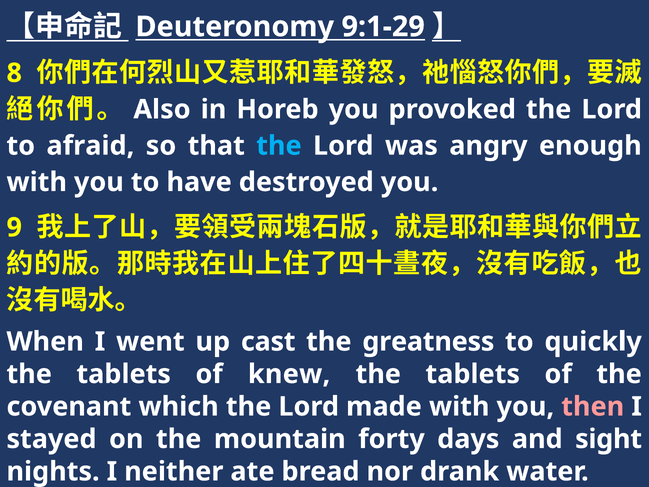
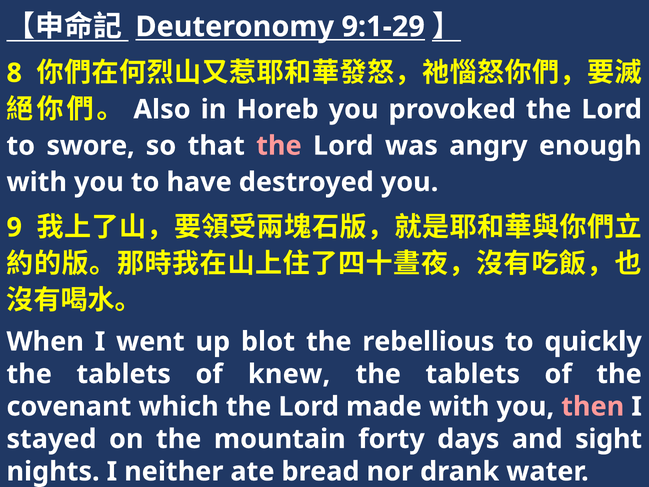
afraid: afraid -> swore (91, 146)
the colour: light blue -> pink (279, 146)
cast: cast -> blot (268, 342)
greatness: greatness -> rebellious (428, 342)
